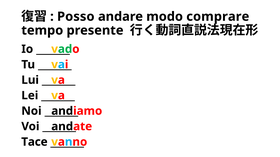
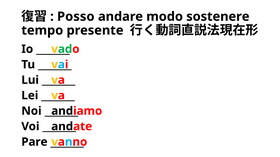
comprare: comprare -> sostenere (218, 17)
Tace: Tace -> Pare (34, 142)
